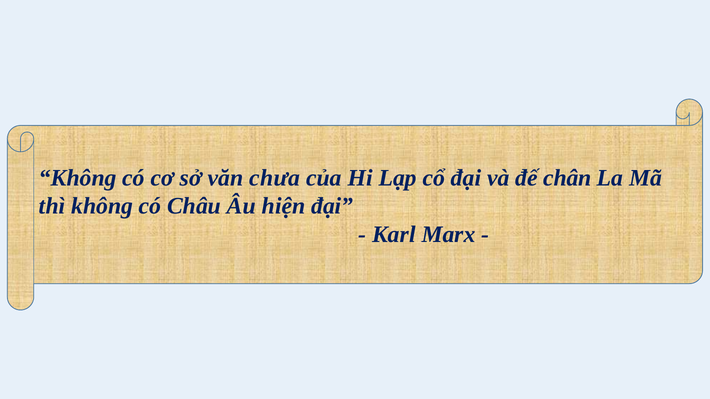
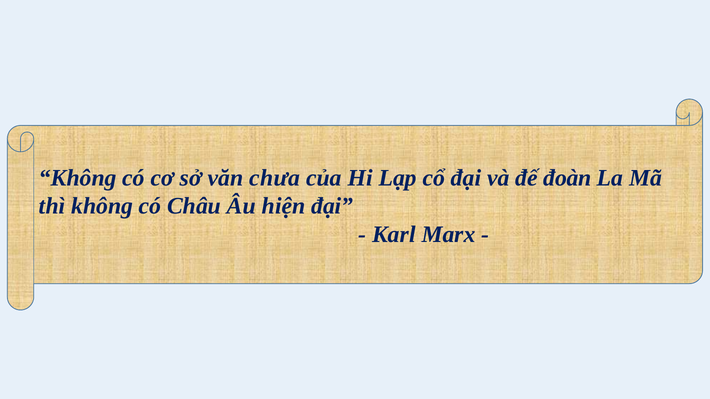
chân: chân -> đoàn (567, 178)
